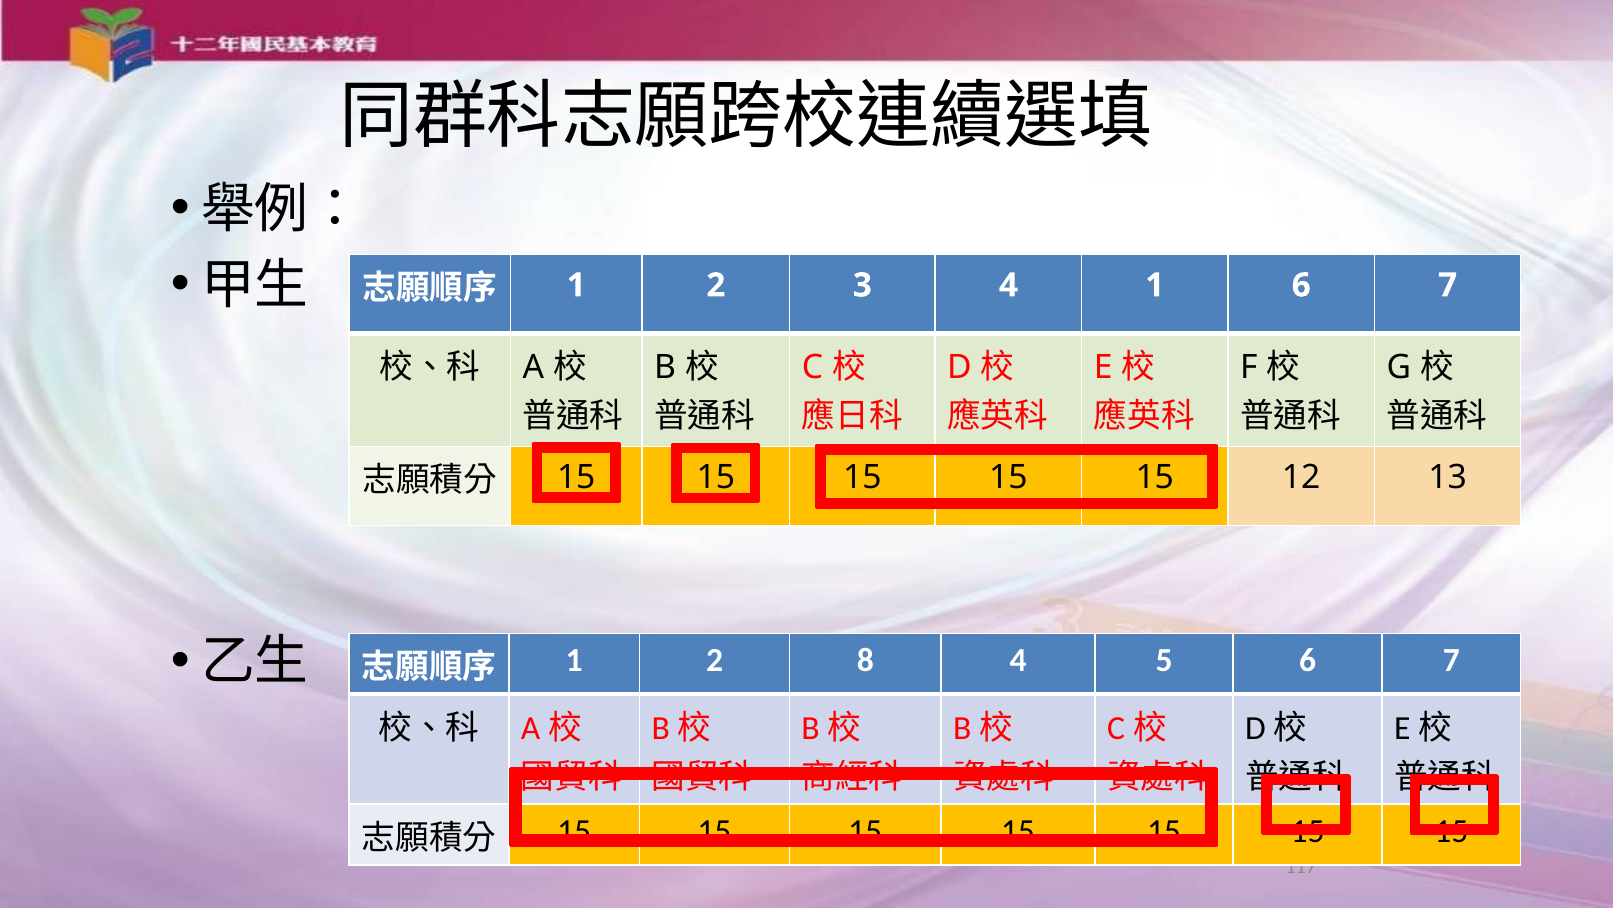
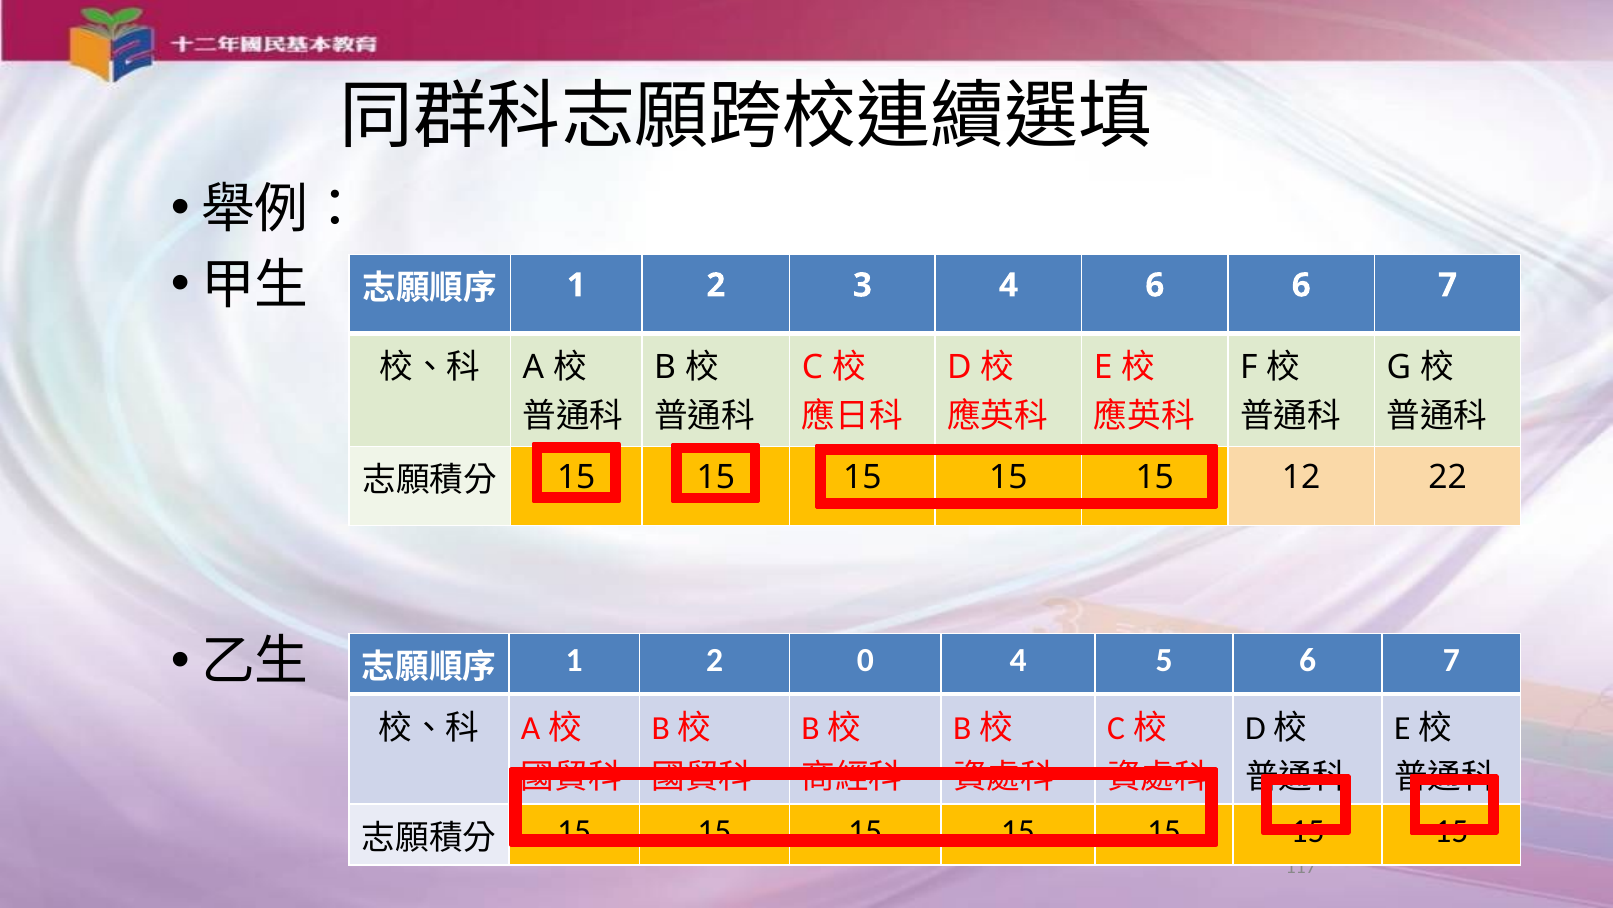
4 1: 1 -> 6 (1155, 285)
13: 13 -> 22 (1448, 477)
8: 8 -> 0 (865, 660)
